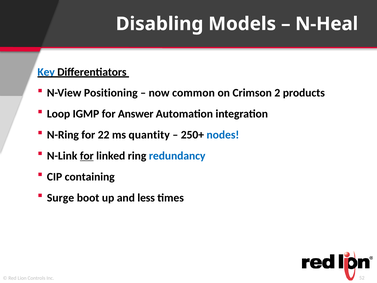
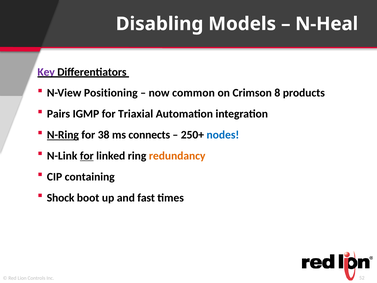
Key colour: blue -> purple (46, 72)
2: 2 -> 8 (277, 93)
Loop: Loop -> Pairs (58, 114)
Answer: Answer -> Triaxial (136, 114)
N-Ring underline: none -> present (63, 135)
22: 22 -> 38 (104, 135)
quantity: quantity -> connects (149, 135)
redundancy colour: blue -> orange (177, 156)
Surge: Surge -> Shock (61, 198)
less: less -> fast (146, 198)
